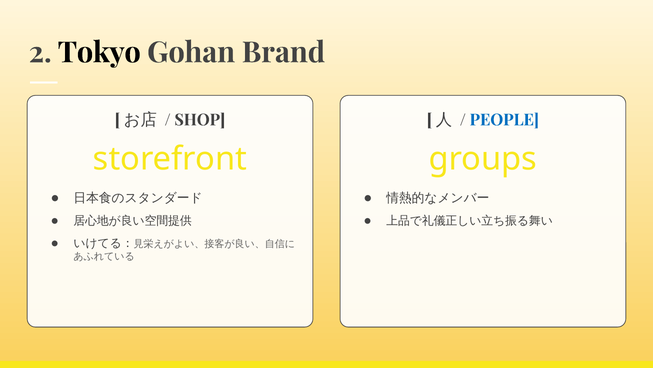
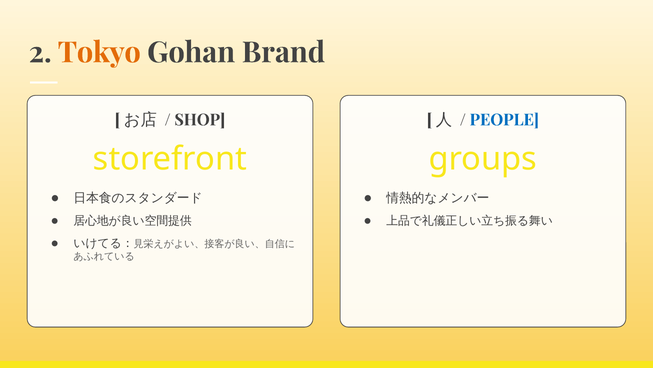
Tokyo colour: black -> orange (99, 53)
